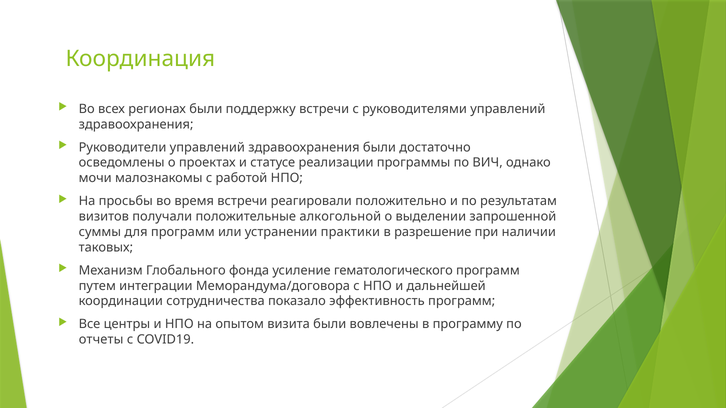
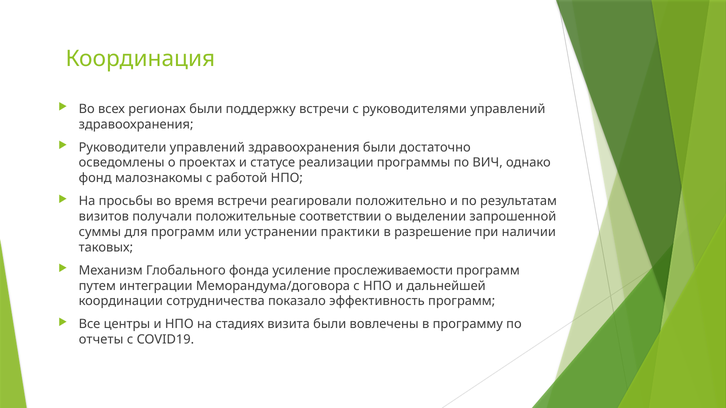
мочи: мочи -> фонд (95, 178)
алкогольной: алкогольной -> соответствии (340, 217)
гематологического: гематологического -> прослеживаемости (393, 271)
опытом: опытом -> стадиях (240, 325)
